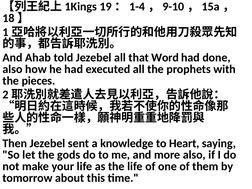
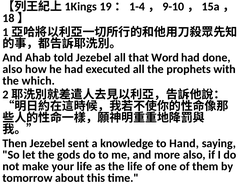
pieces: pieces -> which (38, 81)
Heart: Heart -> Hand (184, 143)
